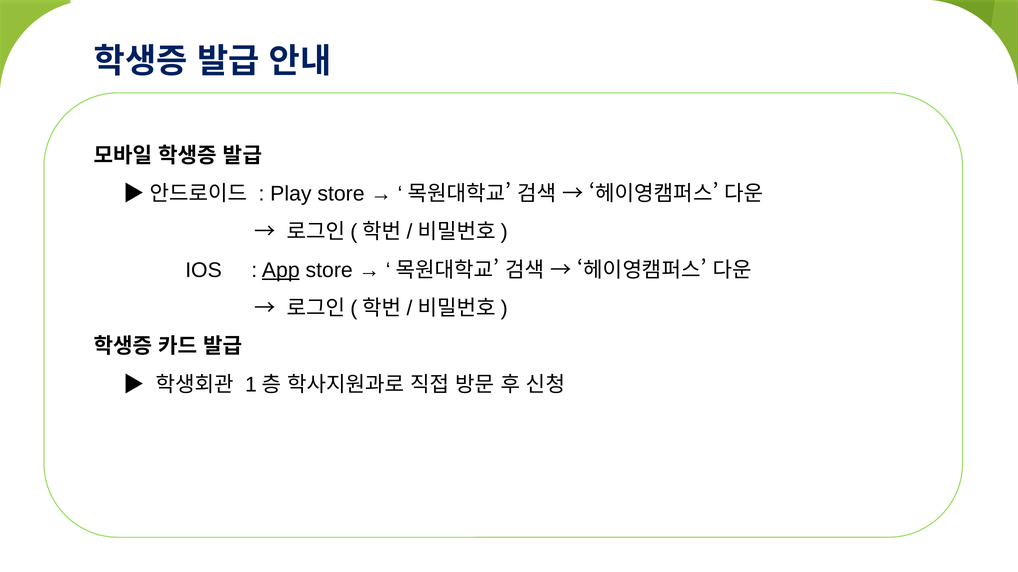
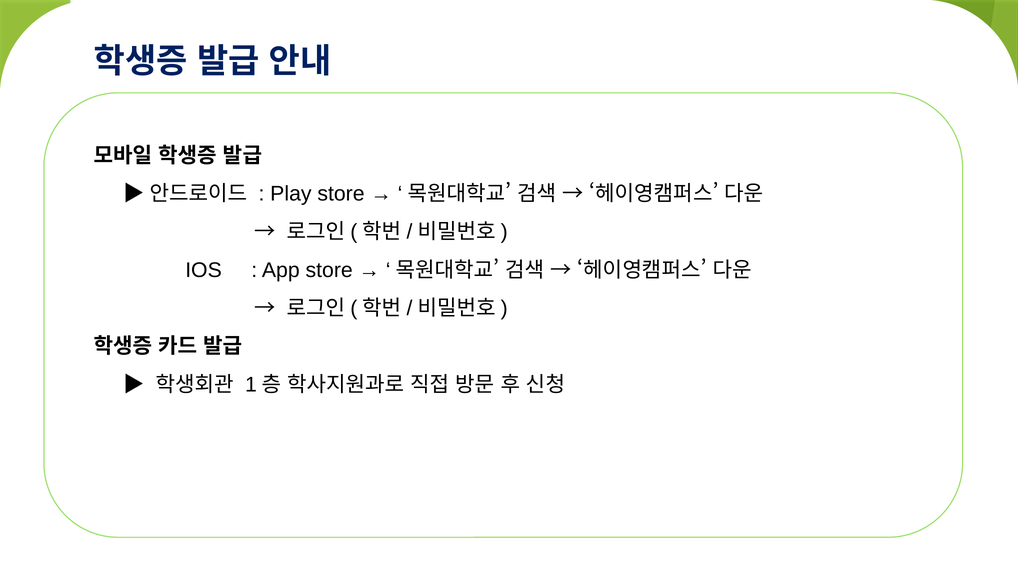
App underline: present -> none (281, 270)
